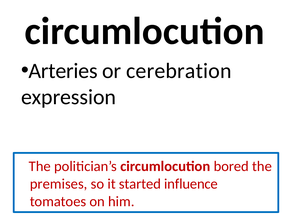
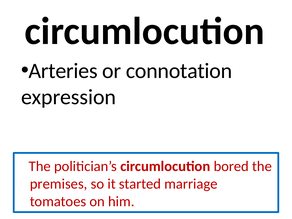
cerebration: cerebration -> connotation (179, 71)
influence: influence -> marriage (191, 184)
